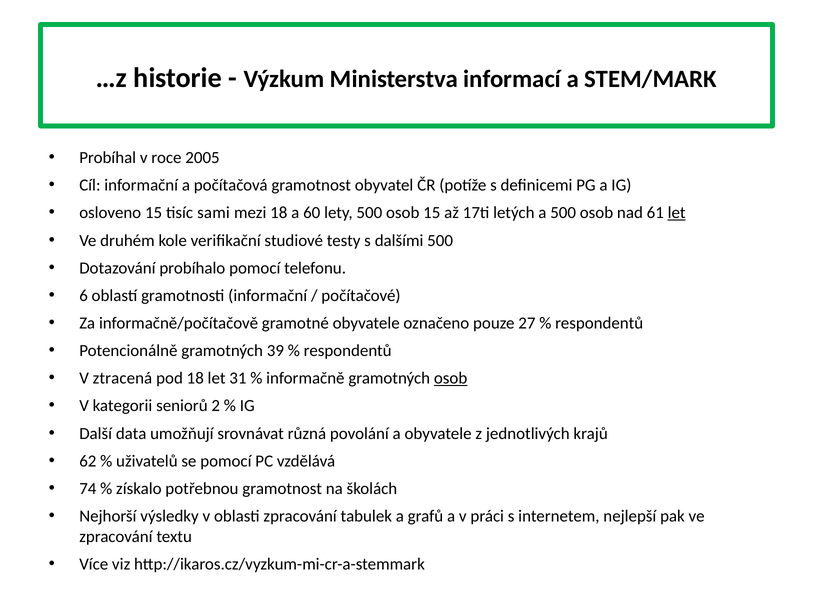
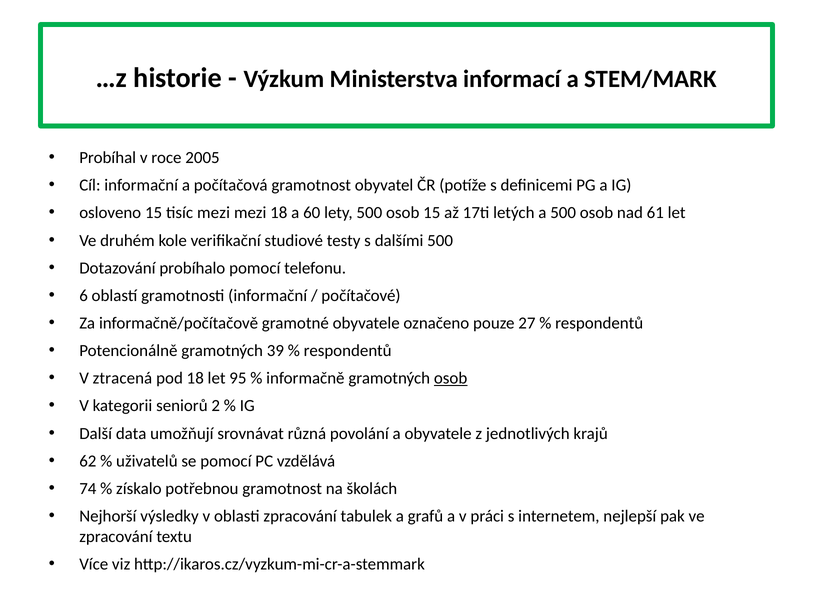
tisíc sami: sami -> mezi (214, 213)
let underline: present -> none (677, 213)
31: 31 -> 95 (238, 378)
